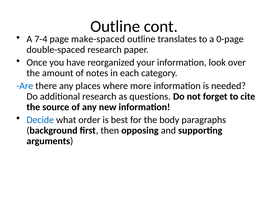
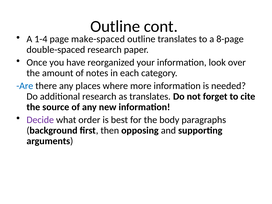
7-4: 7-4 -> 1-4 (41, 39)
0-page: 0-page -> 8-page (230, 39)
as questions: questions -> translates (150, 96)
Decide colour: blue -> purple (40, 120)
